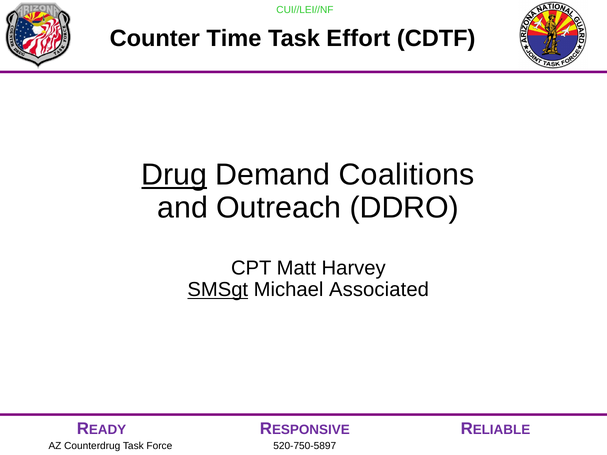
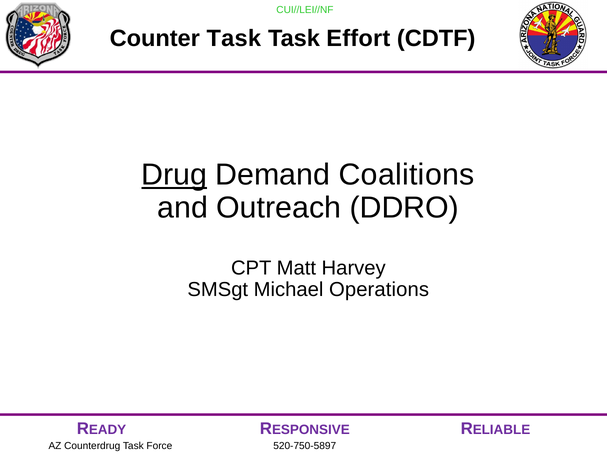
Counter Time: Time -> Task (234, 38)
SMSgt underline: present -> none (218, 290)
Associated: Associated -> Operations (379, 290)
